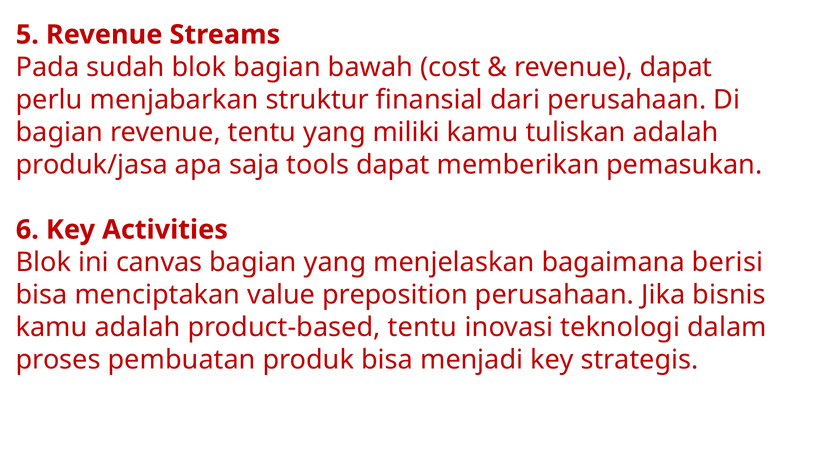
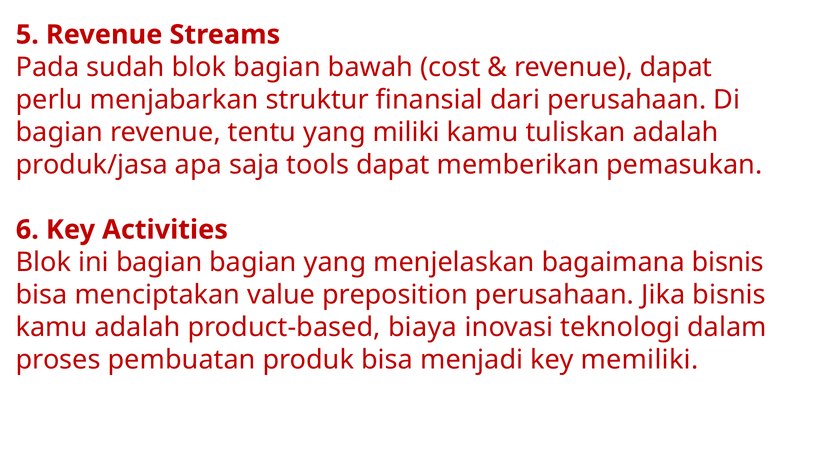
ini canvas: canvas -> bagian (159, 262)
bagaimana berisi: berisi -> bisnis (728, 262)
product-based tentu: tentu -> biaya (422, 327)
strategis: strategis -> memiliki (639, 360)
